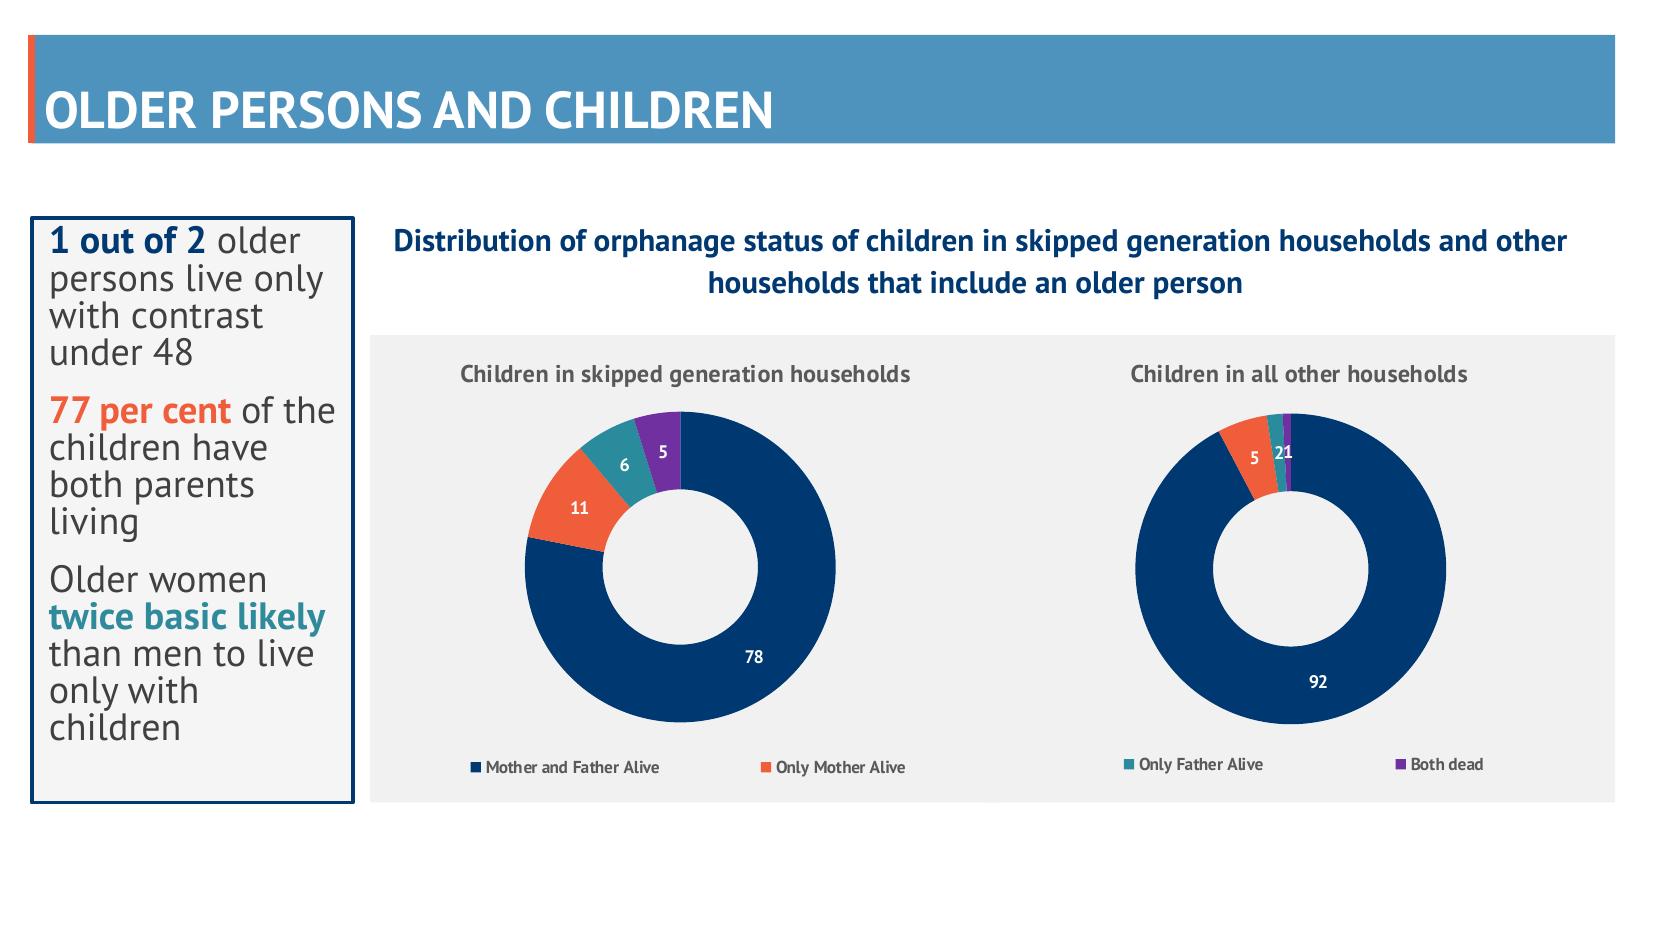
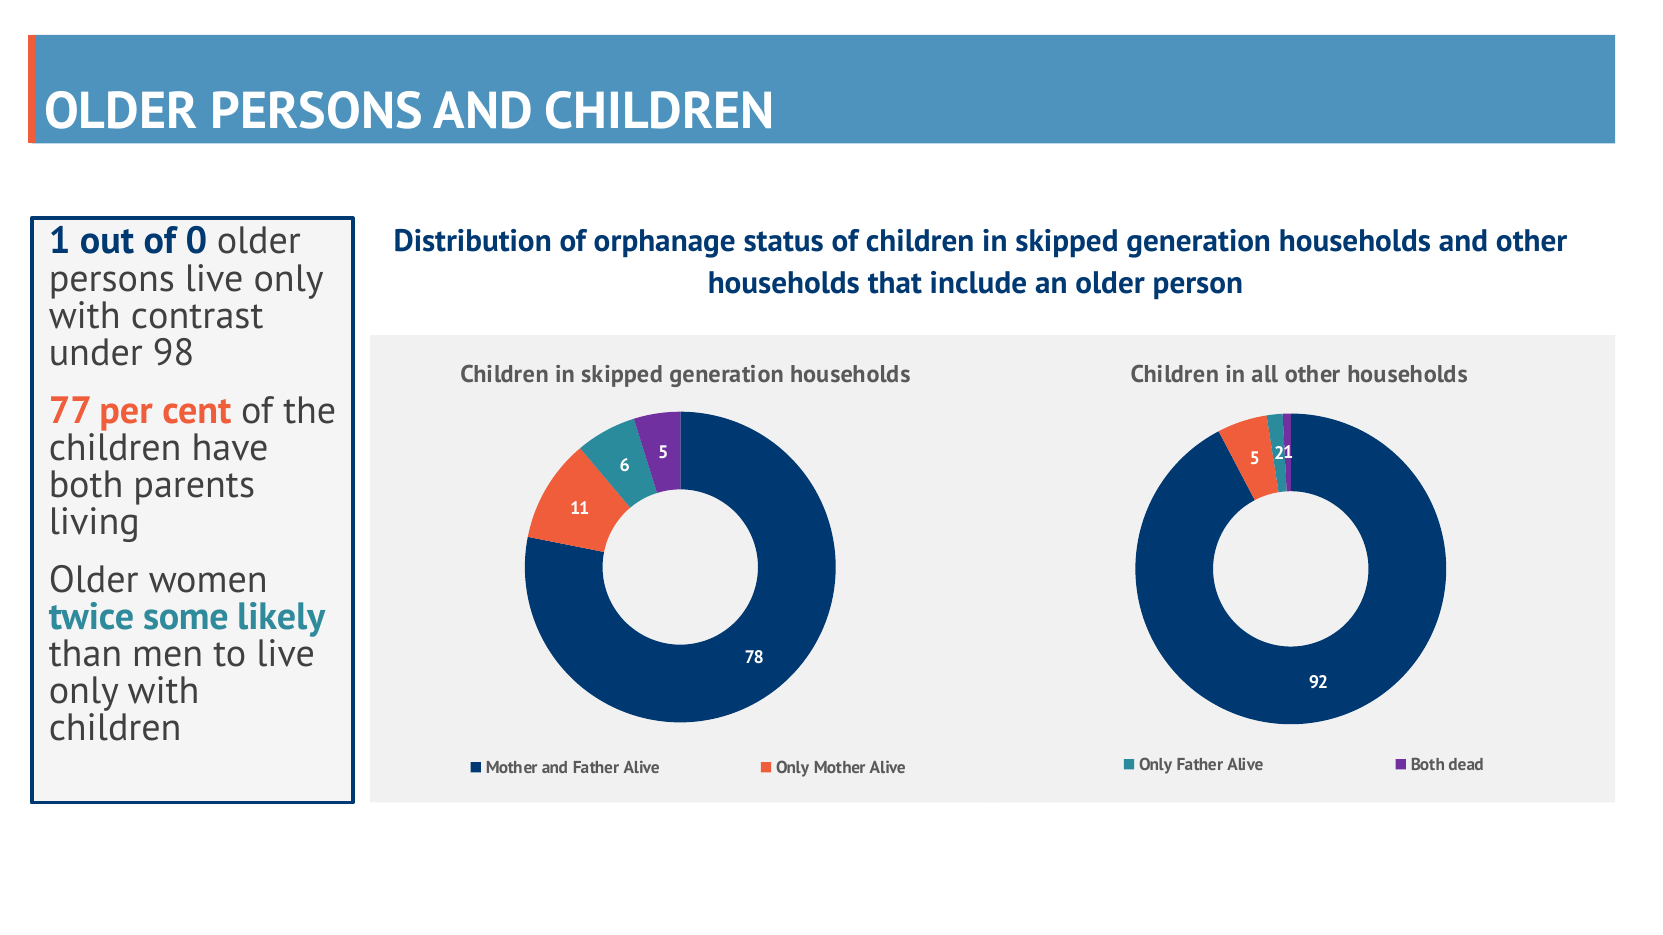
2: 2 -> 0 (196, 242)
48: 48 -> 98 (174, 353)
basic: basic -> some (186, 617)
